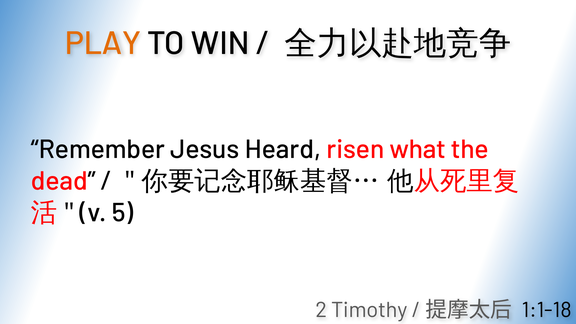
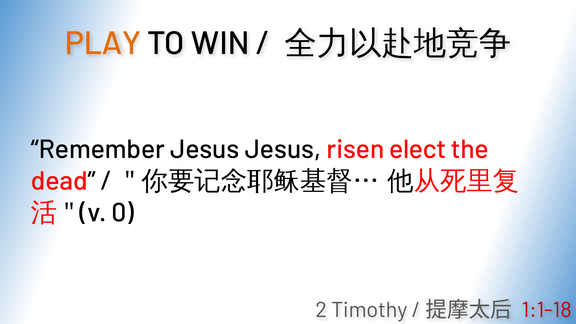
Jesus Heard: Heard -> Jesus (283, 149)
what: what -> elect (418, 149)
5: 5 -> 0 (123, 213)
1:1-18 colour: black -> red (547, 310)
